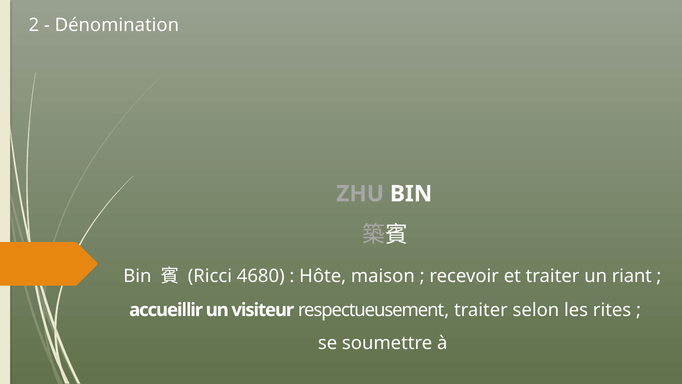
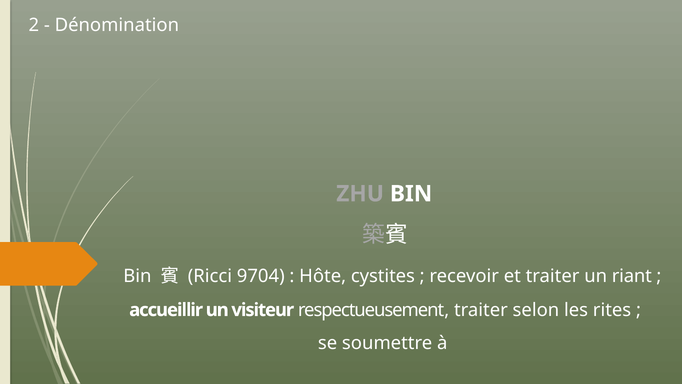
4680: 4680 -> 9704 (261, 276)
maison: maison -> cystites (383, 276)
